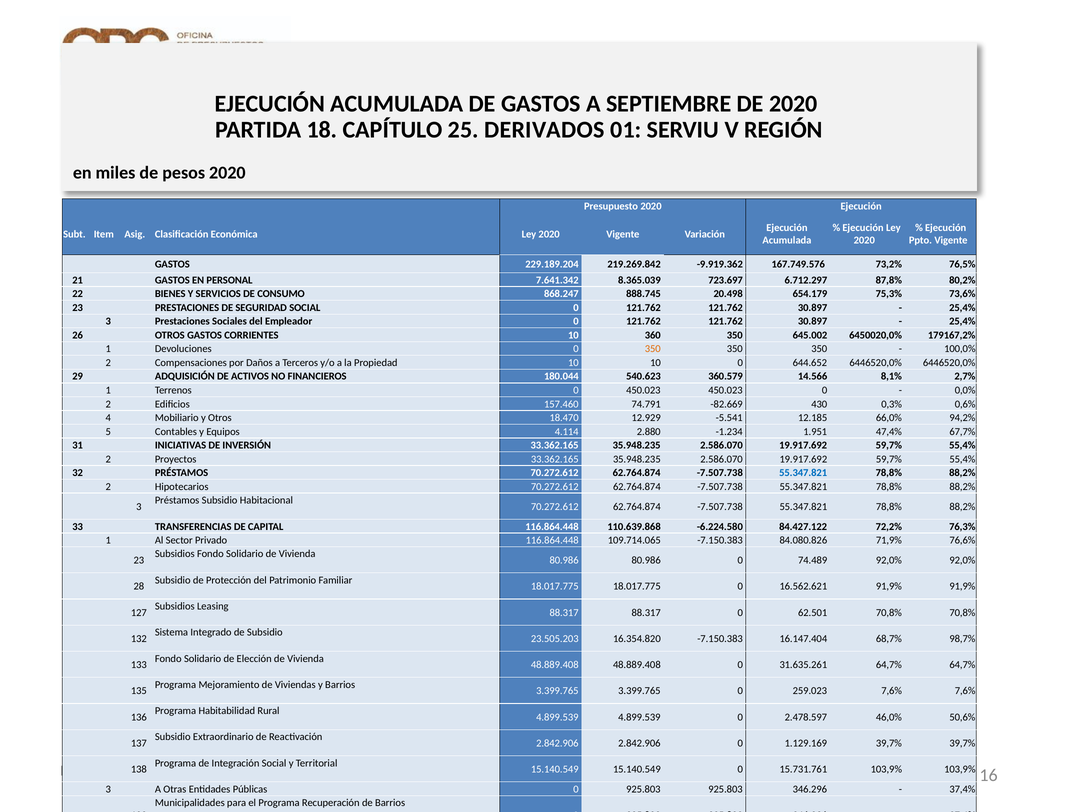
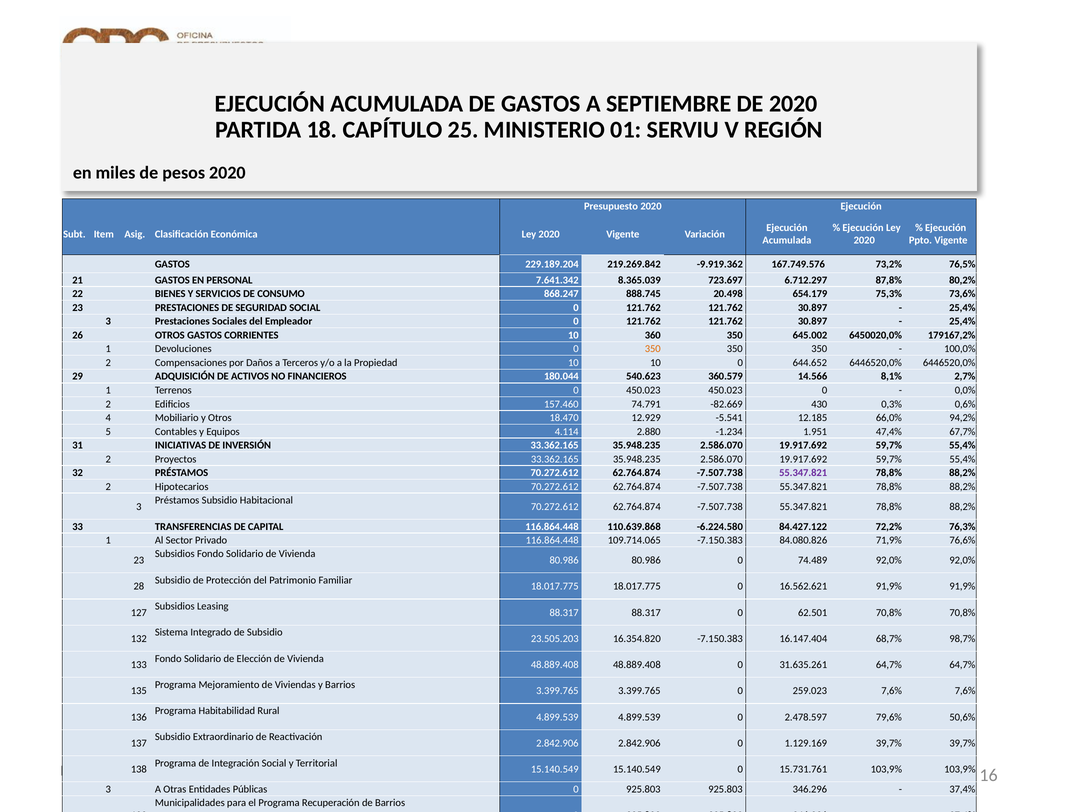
DERIVADOS: DERIVADOS -> MINISTERIO (544, 130)
55.347.821 colour: blue -> purple (803, 473)
46,0%: 46,0% -> 79,6% (889, 717)
